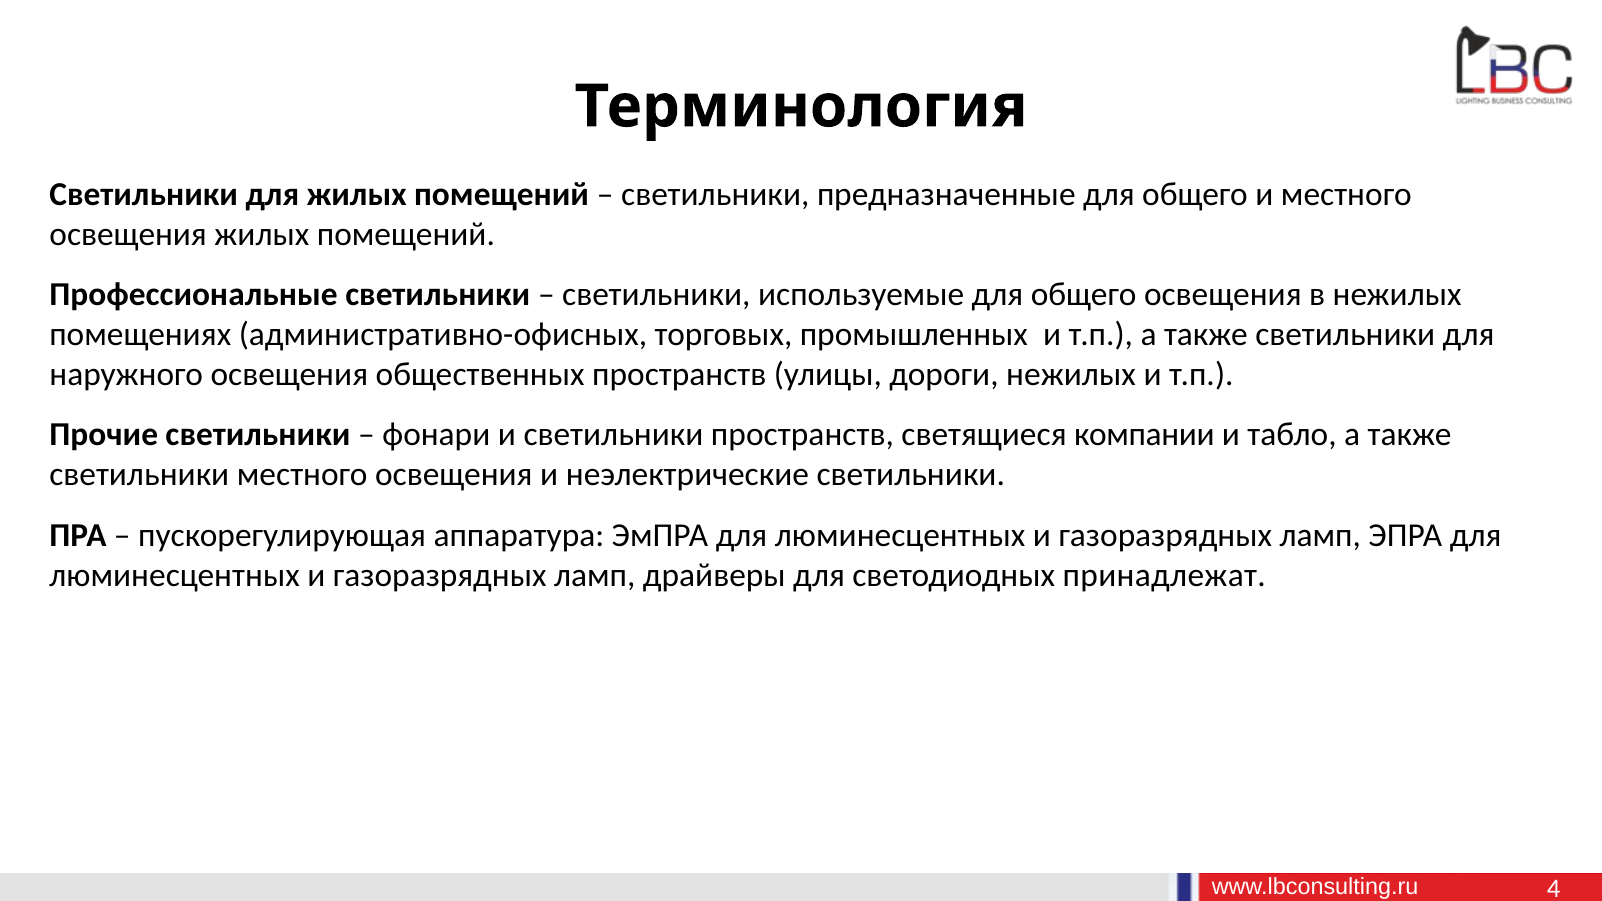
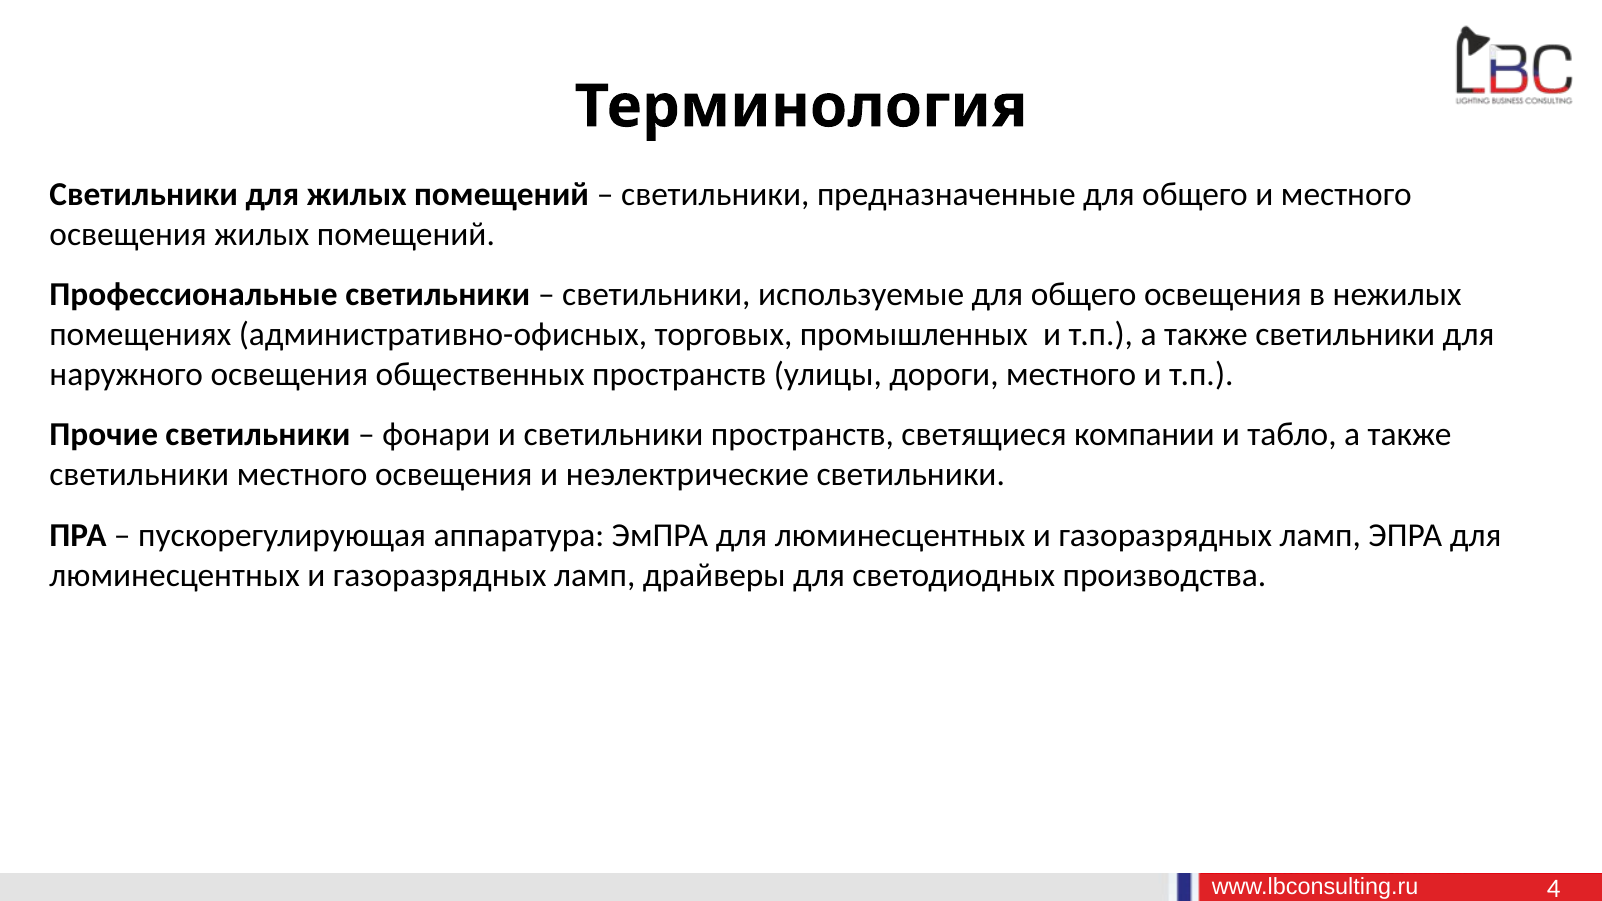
дороги нежилых: нежилых -> местного (1071, 375)
принадлежат: принадлежат -> производства (1164, 575)
